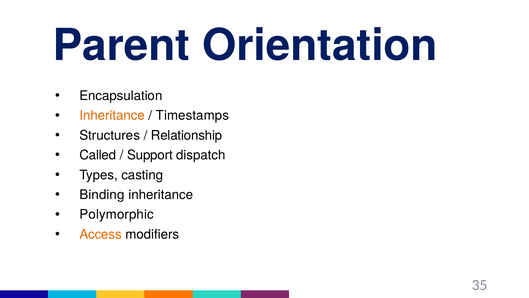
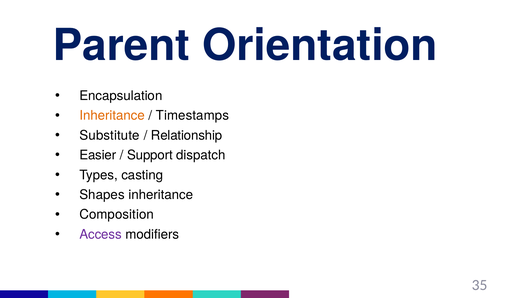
Structures: Structures -> Substitute (110, 135)
Called: Called -> Easier (98, 155)
Binding: Binding -> Shapes (102, 195)
Polymorphic: Polymorphic -> Composition (117, 214)
Access colour: orange -> purple (101, 234)
